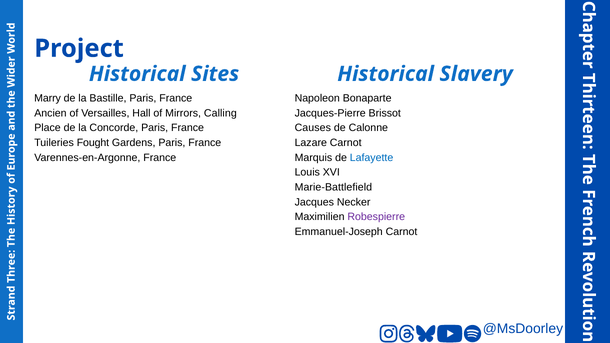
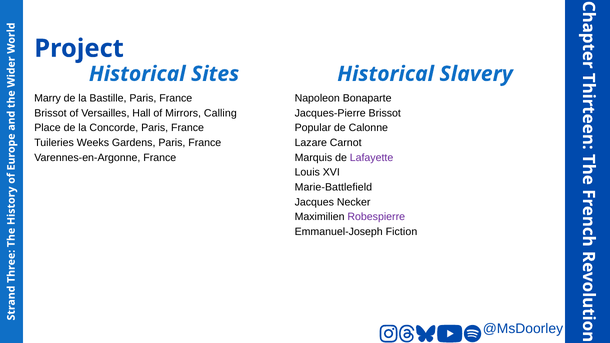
Ancien: Ancien -> Brissot (50, 113)
Causes: Causes -> Popular (313, 128)
Fought: Fought -> Weeks (93, 143)
Lafayette colour: blue -> purple (372, 158)
Emmanuel-Joseph Carnot: Carnot -> Fiction (401, 232)
